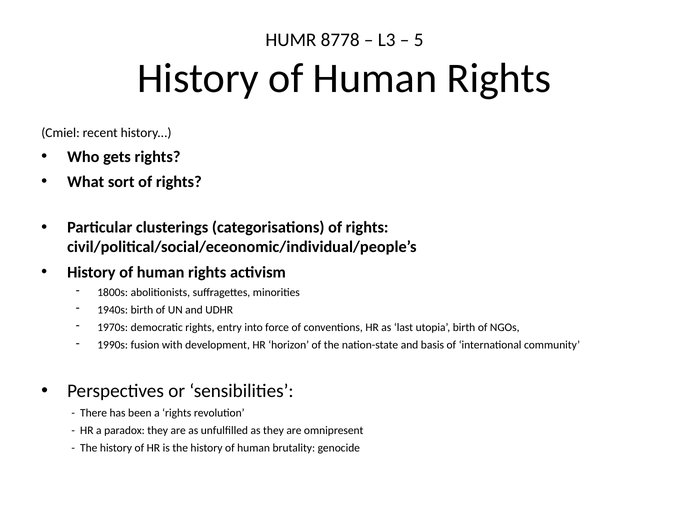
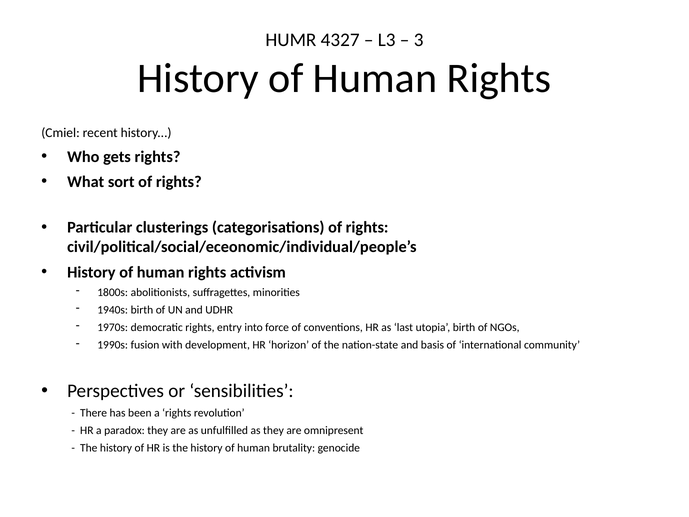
8778: 8778 -> 4327 (340, 40)
5: 5 -> 3 (419, 40)
